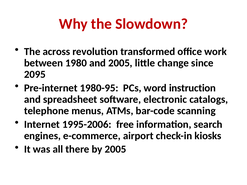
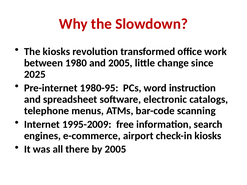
The across: across -> kiosks (56, 52)
2095: 2095 -> 2025 (35, 75)
1995-2006: 1995-2006 -> 1995-2009 (87, 125)
